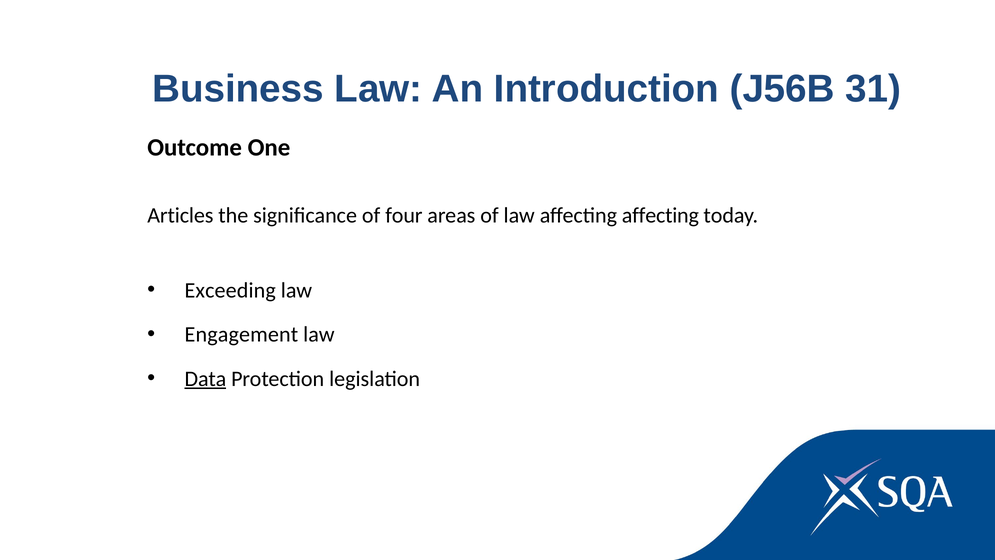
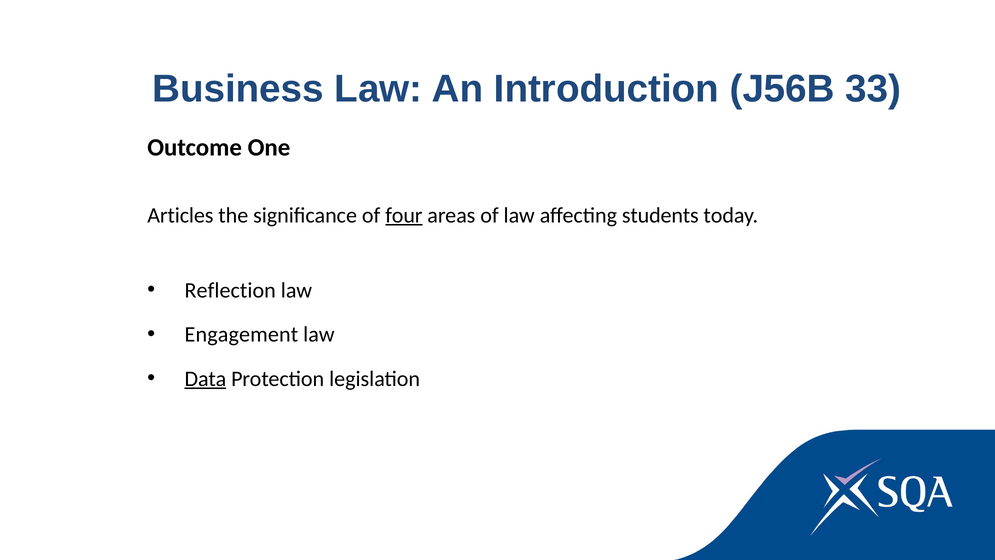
31: 31 -> 33 (873, 89)
four underline: none -> present (404, 215)
affecting affecting: affecting -> students (660, 215)
Exceeding: Exceeding -> Reflection (230, 290)
